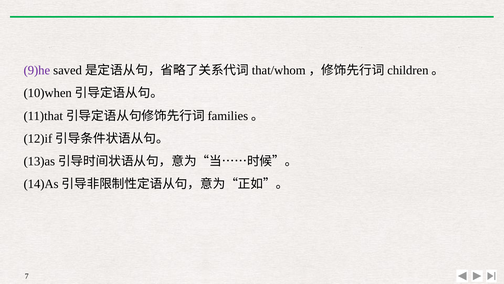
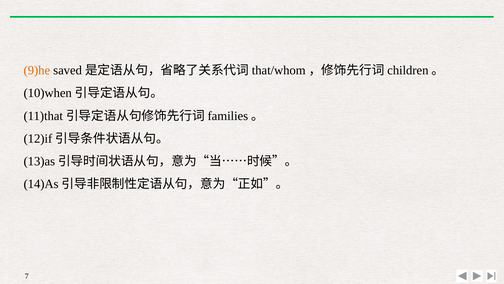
9)he colour: purple -> orange (37, 70)
